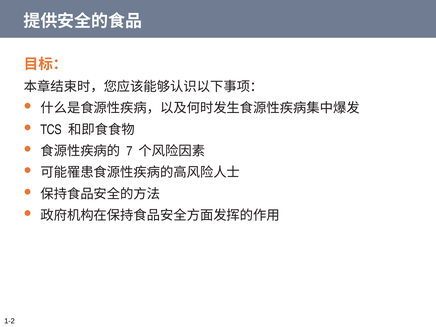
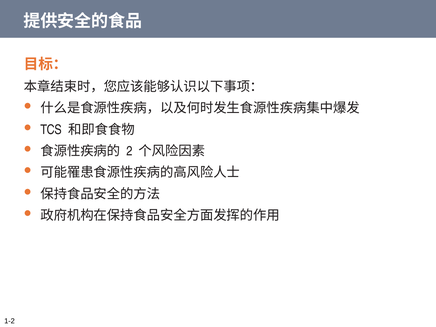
7: 7 -> 2 (129, 151)
